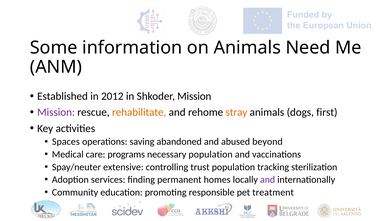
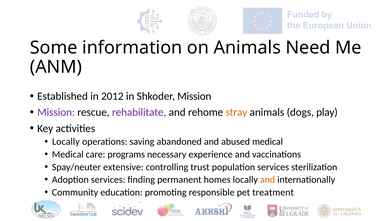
rehabilitate colour: orange -> purple (139, 112)
first: first -> play (327, 112)
Spaces: Spaces -> Locally (66, 141)
abused beyond: beyond -> medical (268, 141)
necessary population: population -> experience (211, 154)
population tracking: tracking -> services (273, 167)
and colour: purple -> orange (268, 179)
